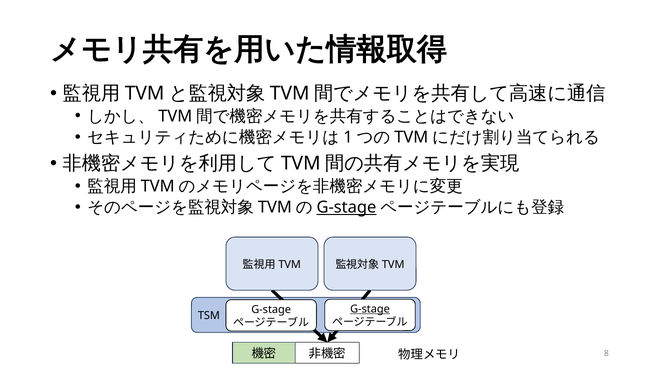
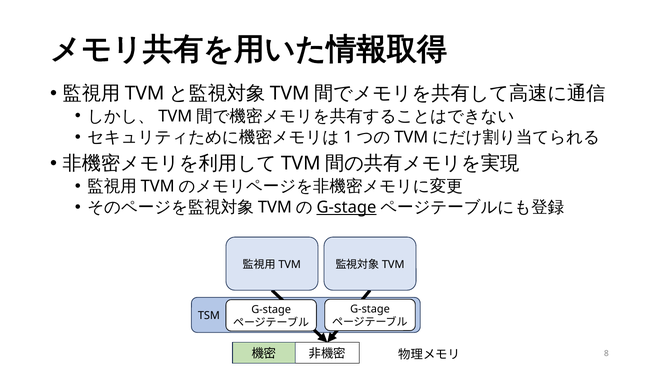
G-stage underline: present -> none (370, 309)
